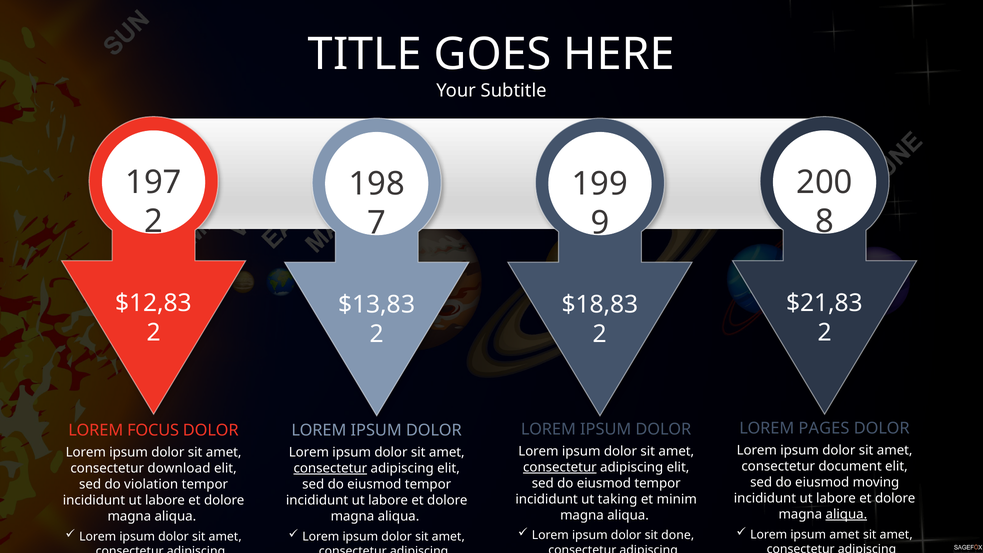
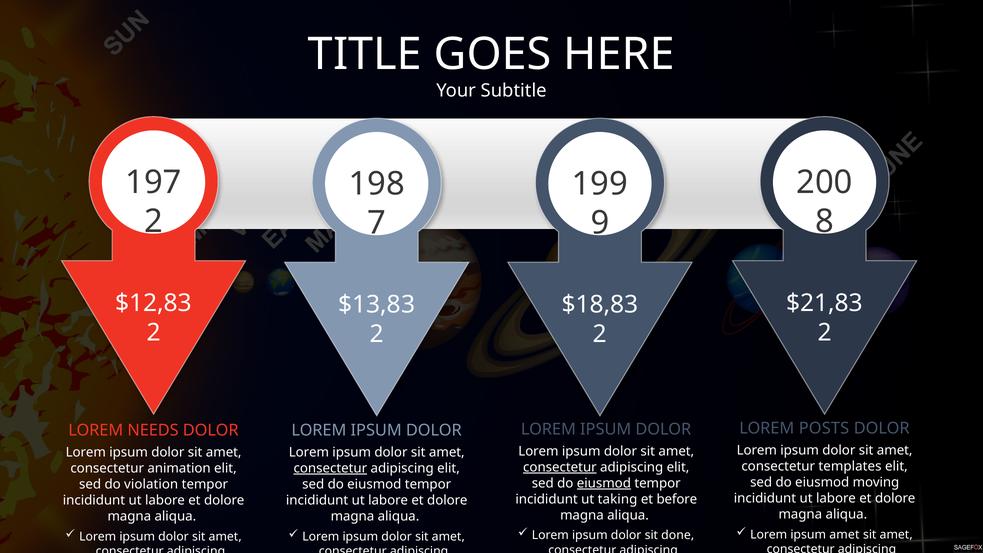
PAGES: PAGES -> POSTS (824, 428)
FOCUS: FOCUS -> NEEDS (153, 430)
document: document -> templates (850, 466)
download: download -> animation (179, 468)
eiusmod underline: none -> present (604, 483)
minim: minim -> before (677, 499)
aliqua underline: present -> none (846, 514)
